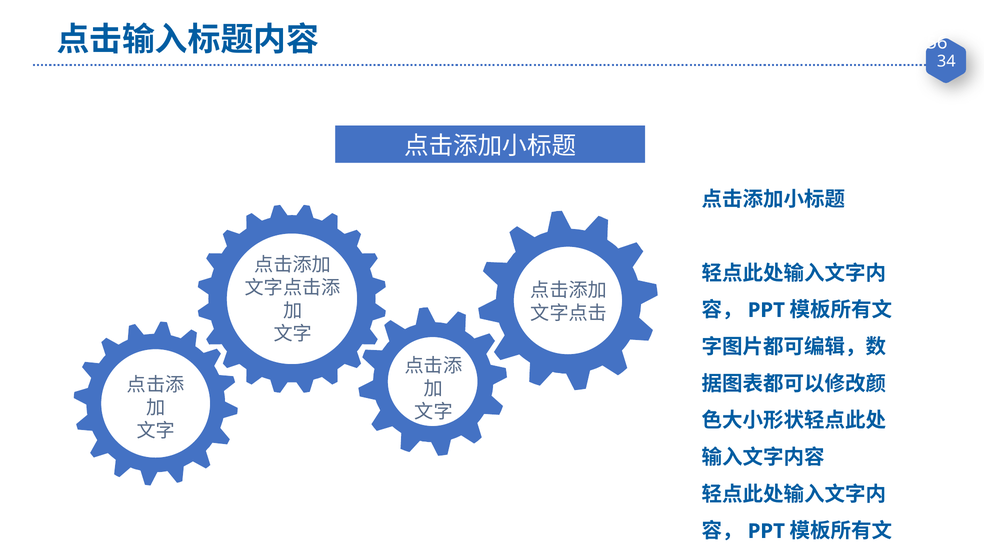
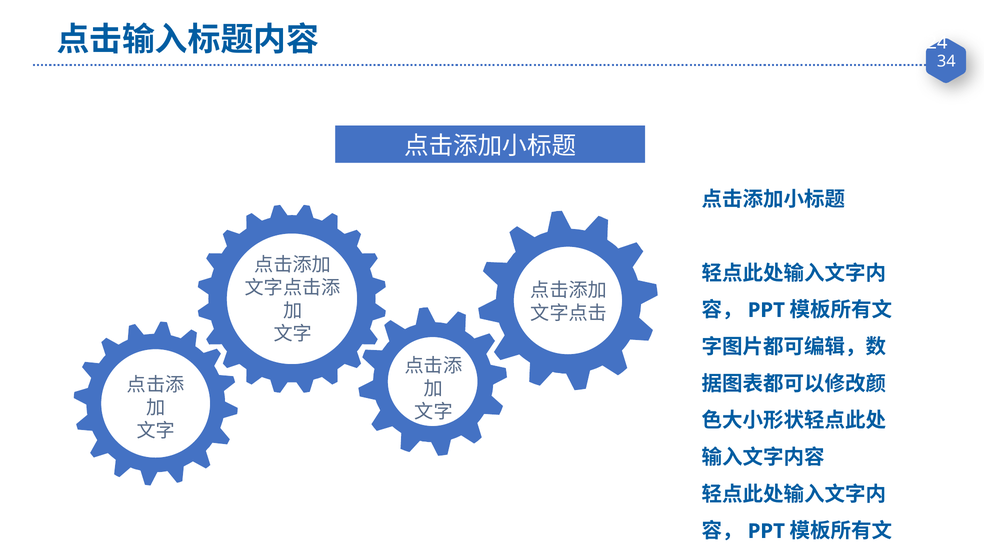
56: 56 -> 24 (937, 43)
